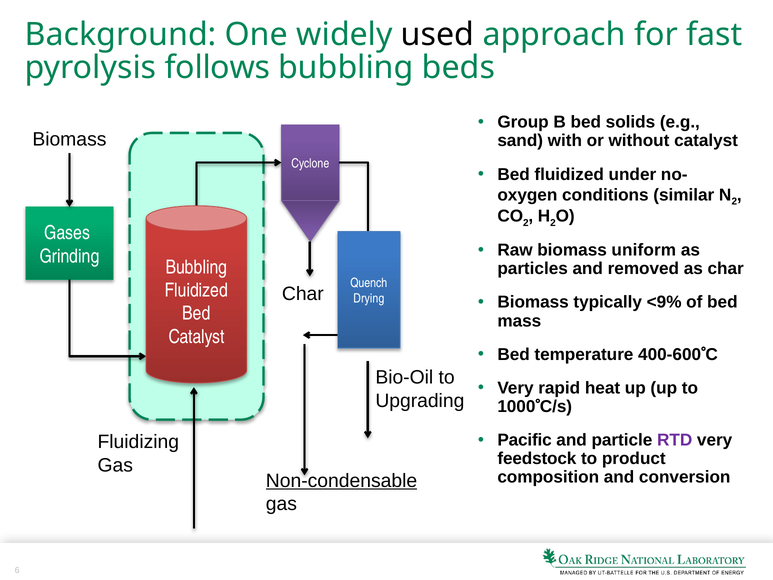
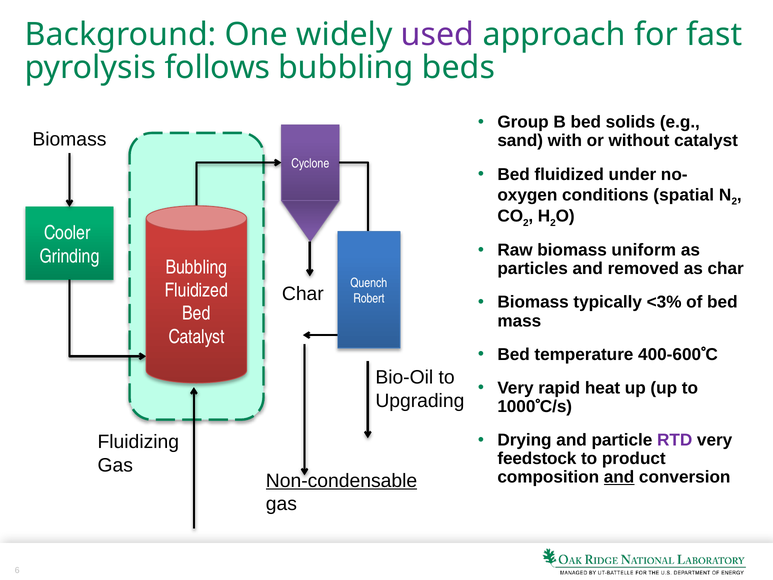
used colour: black -> purple (438, 35)
similar: similar -> spatial (684, 195)
Gases: Gases -> Cooler (67, 233)
Drying: Drying -> Robert (369, 298)
<9%: <9% -> <3% (664, 302)
Pacific: Pacific -> Drying (524, 440)
and underline: none -> present (619, 477)
